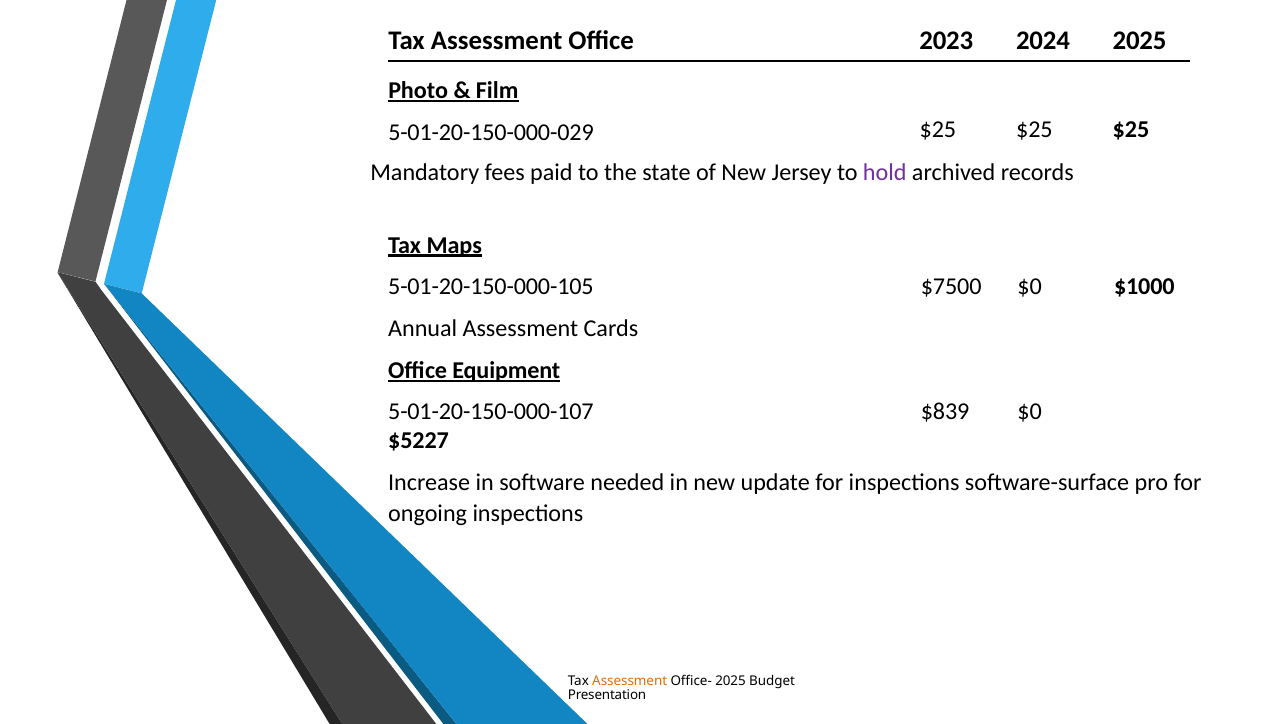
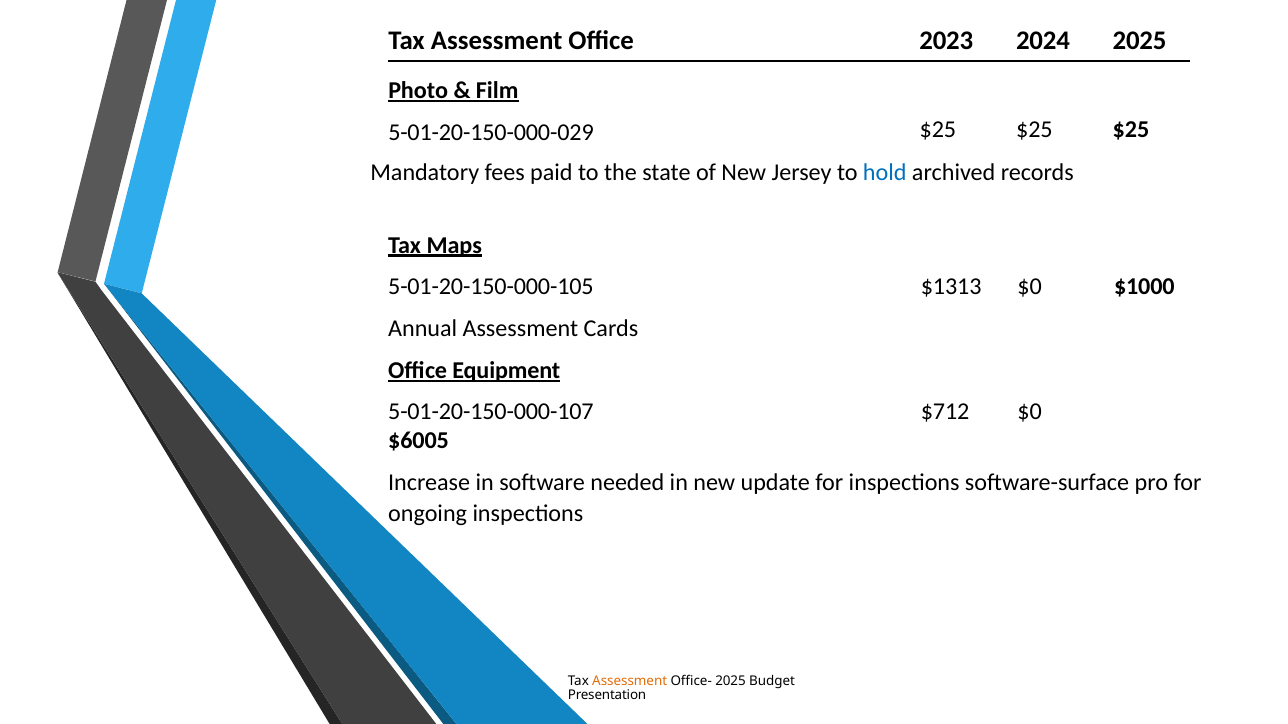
hold colour: purple -> blue (885, 173)
$7500: $7500 -> $1313 (951, 287)
$839: $839 -> $712 (945, 412)
$5227: $5227 -> $6005 (419, 441)
